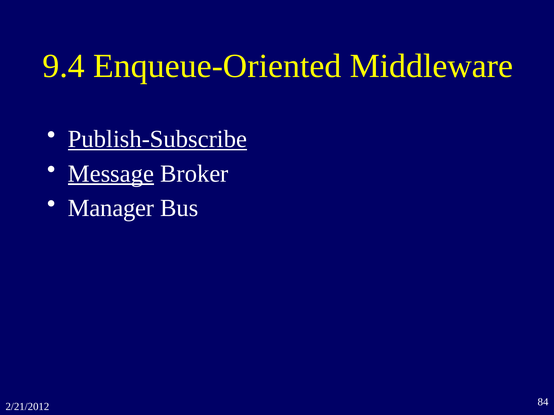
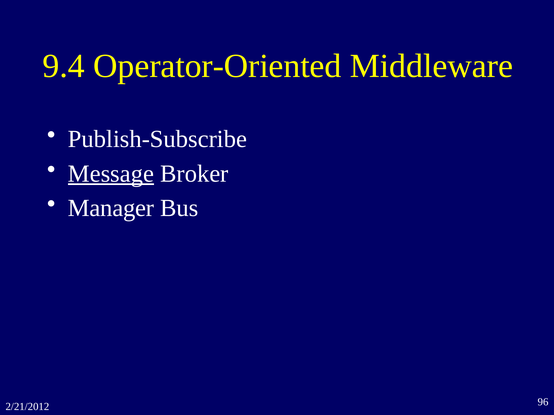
Enqueue-Oriented: Enqueue-Oriented -> Operator-Oriented (217, 66)
Publish-Subscribe underline: present -> none (157, 139)
84: 84 -> 96 (543, 402)
